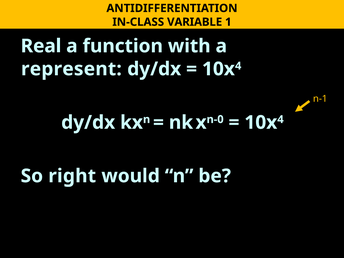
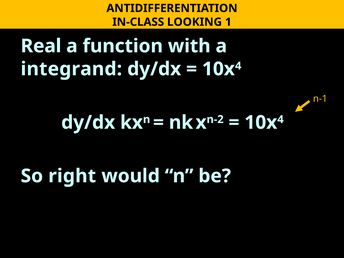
VARIABLE: VARIABLE -> LOOKING (195, 22)
represent: represent -> integrand (71, 69)
n-0: n-0 -> n-2 (215, 119)
